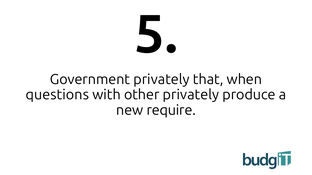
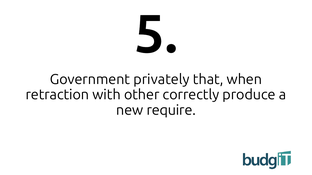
questions: questions -> retraction (57, 95)
other privately: privately -> correctly (191, 95)
